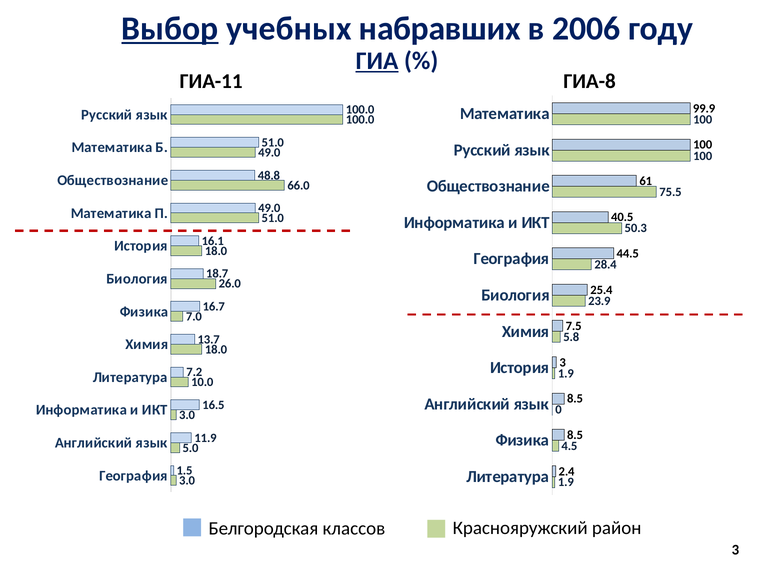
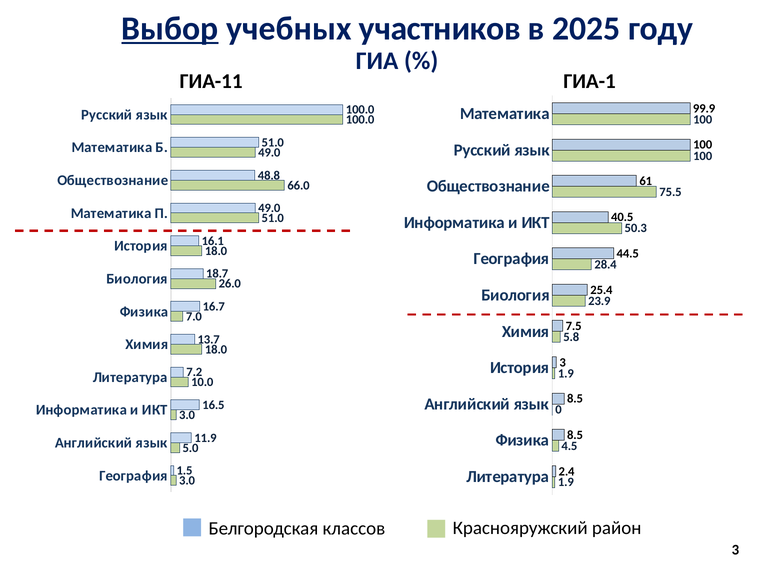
набравших: набравших -> участников (440, 29)
2006: 2006 -> 2025 (586, 29)
ГИА underline: present -> none (377, 61)
ГИА-8: ГИА-8 -> ГИА-1 (590, 81)
